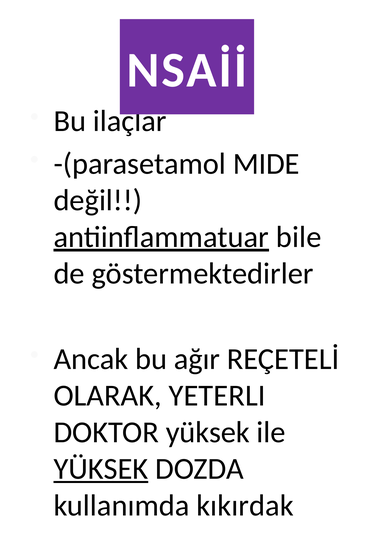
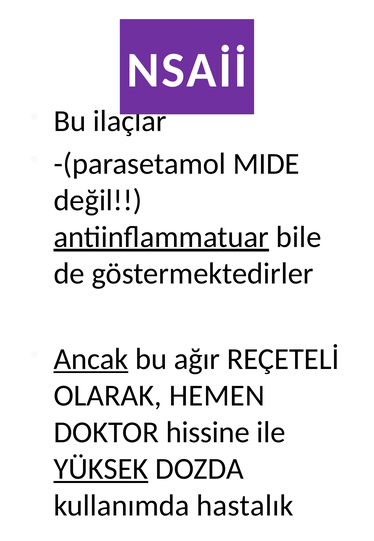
Ancak underline: none -> present (91, 359)
YETERLI: YETERLI -> HEMEN (217, 395)
DOKTOR yüksek: yüksek -> hissine (208, 432)
kıkırdak: kıkırdak -> hastalık (245, 505)
